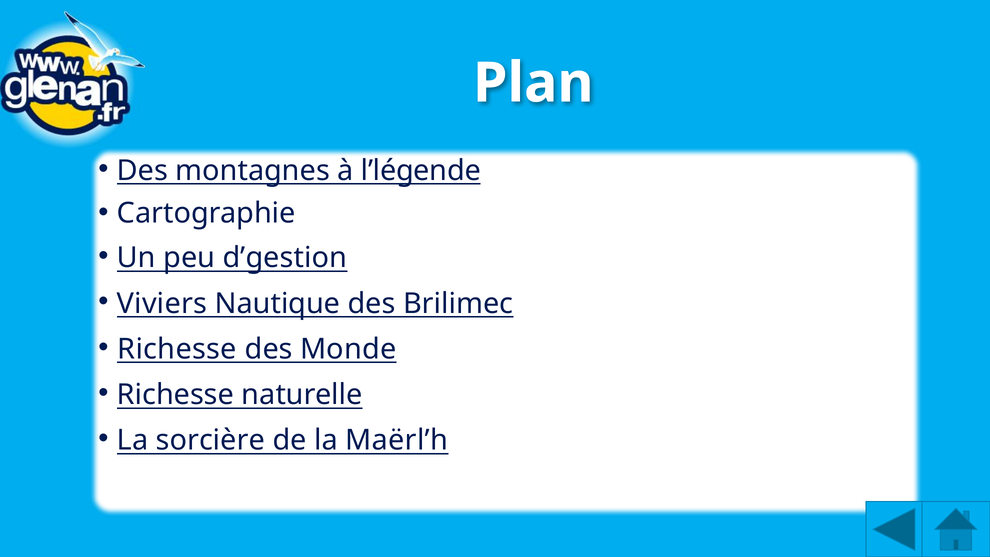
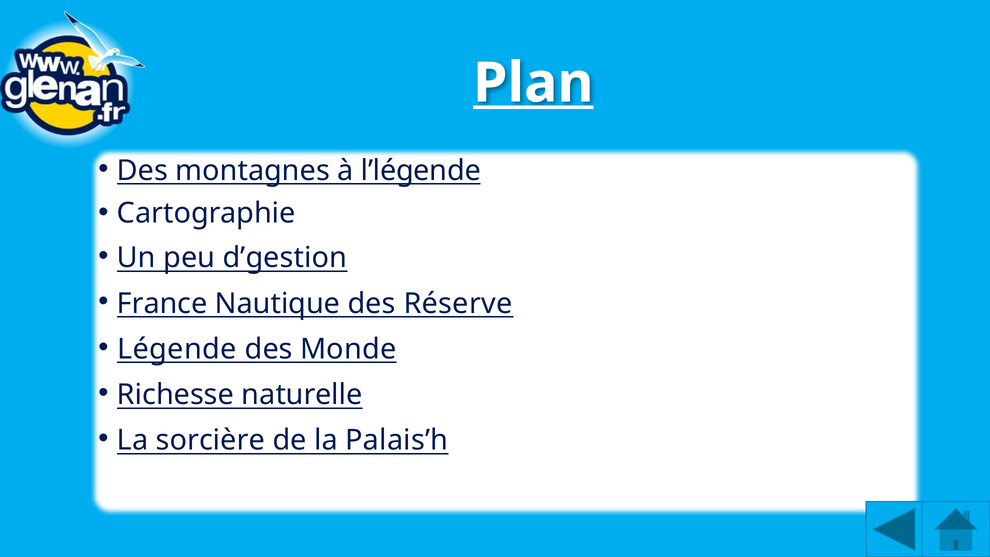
Plan underline: none -> present (533, 83)
Viviers: Viviers -> France (162, 303)
Brilimec: Brilimec -> Réserve (458, 303)
Richesse: Richesse -> Légende (177, 349)
Maërl’h: Maërl’h -> Palais’h (397, 440)
